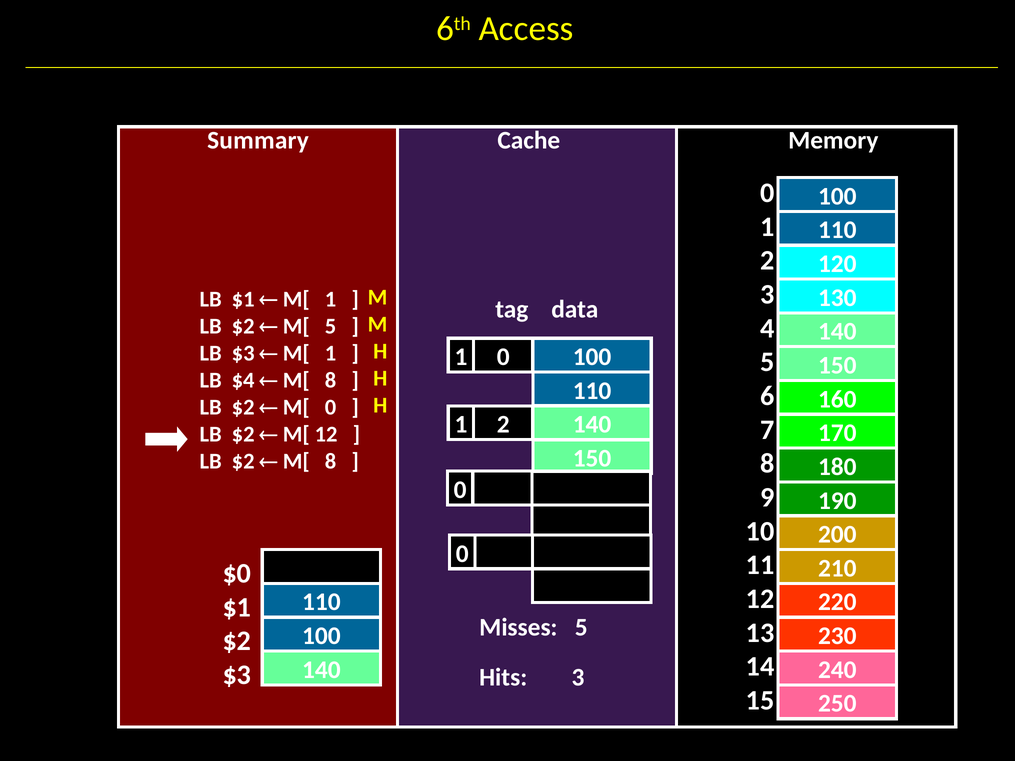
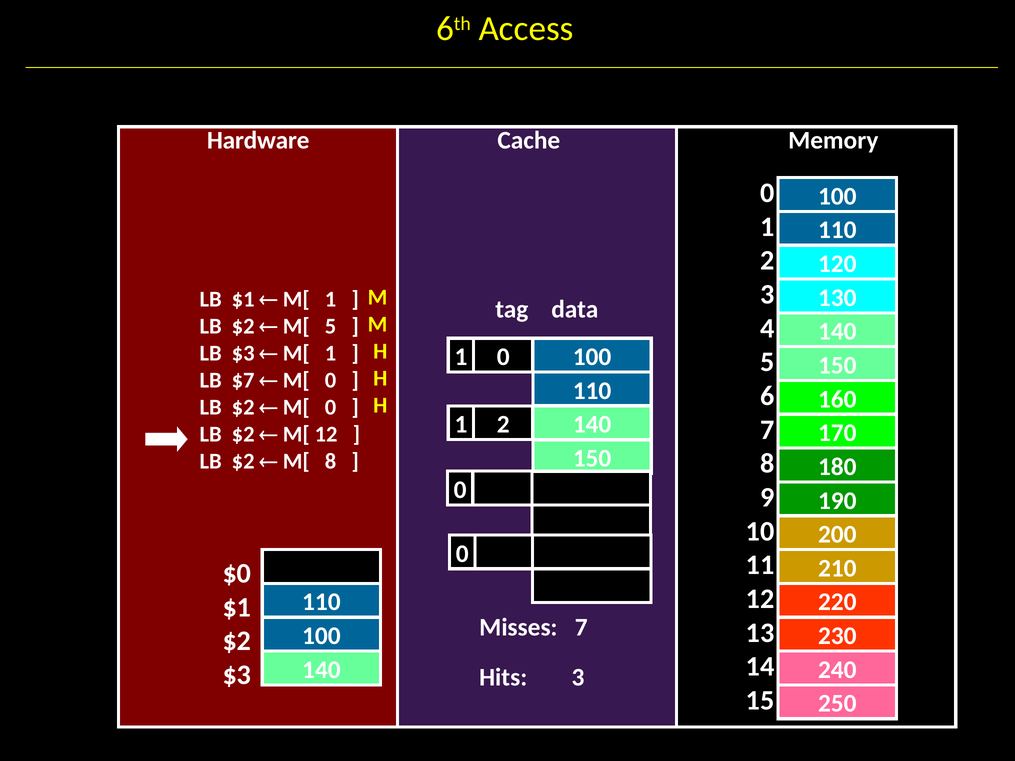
Summary: Summary -> Hardware (258, 140)
$4: $4 -> $7 (243, 380)
8: 8 -> 0 (331, 380)
Misses 5: 5 -> 7 (581, 628)
